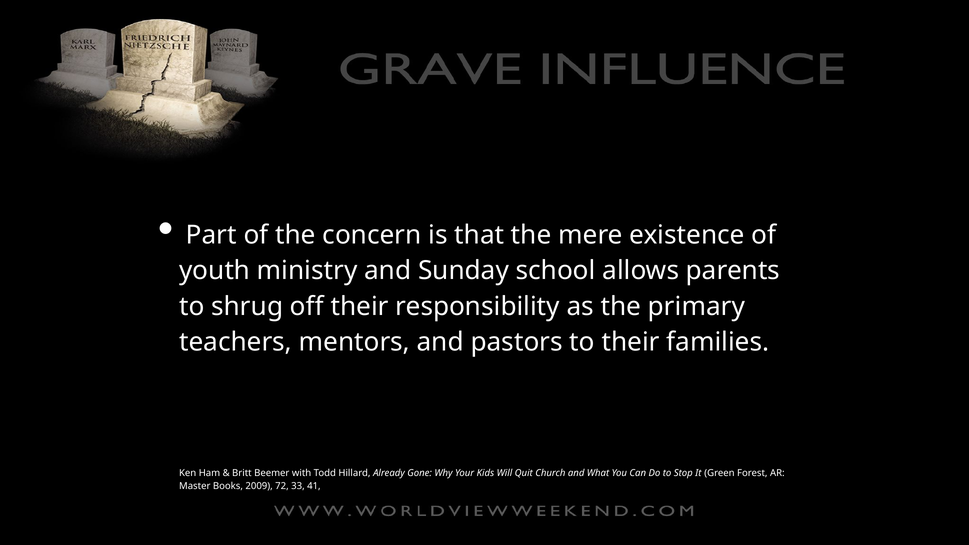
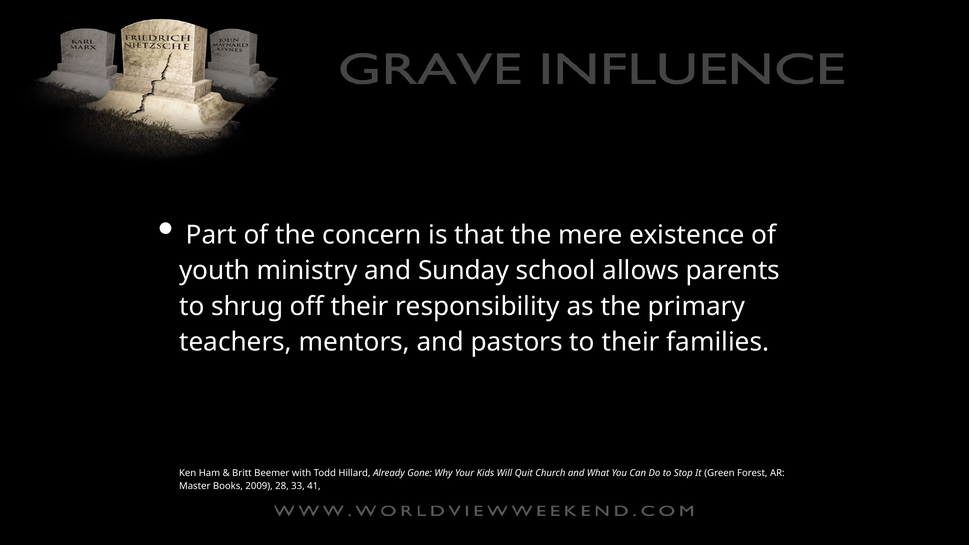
72: 72 -> 28 (282, 486)
